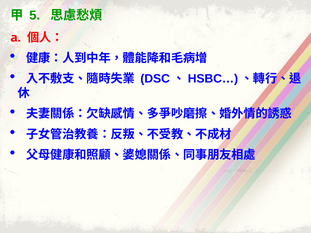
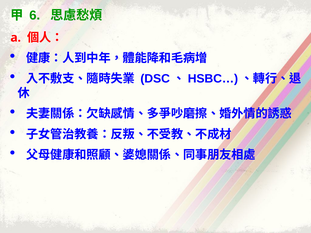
5: 5 -> 6 (35, 15)
